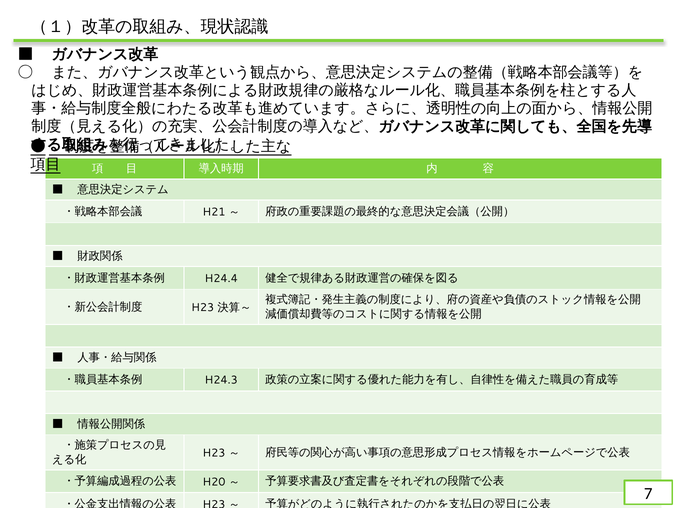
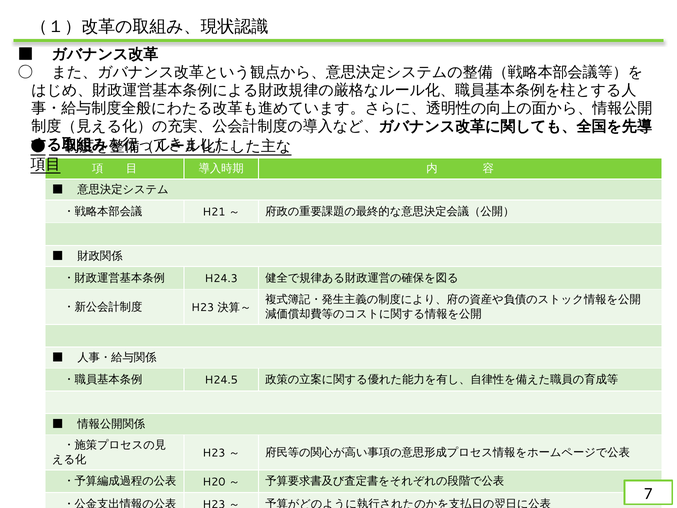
H24.4: H24.4 -> H24.3 (221, 278)
H24.3: H24.3 -> H24.5 (221, 380)
